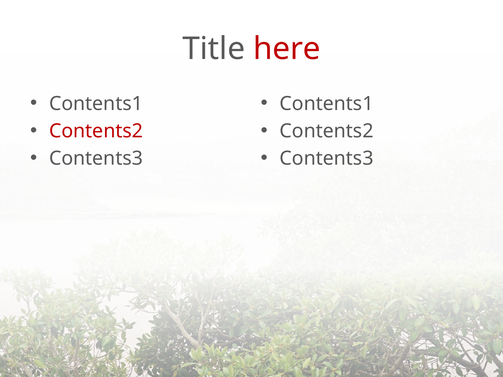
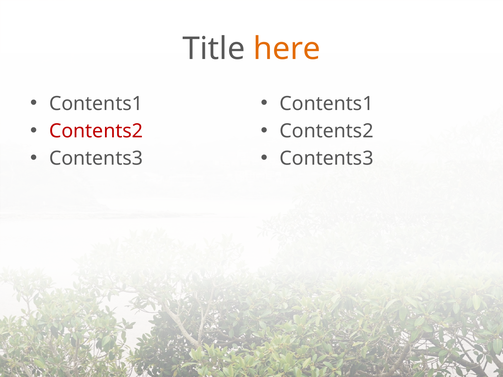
here colour: red -> orange (287, 49)
